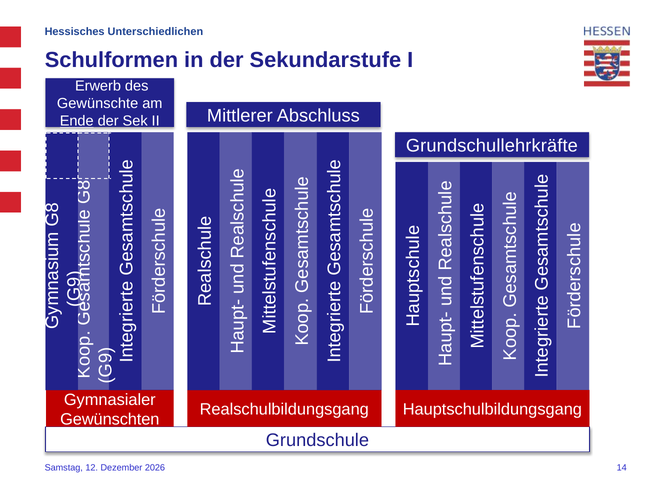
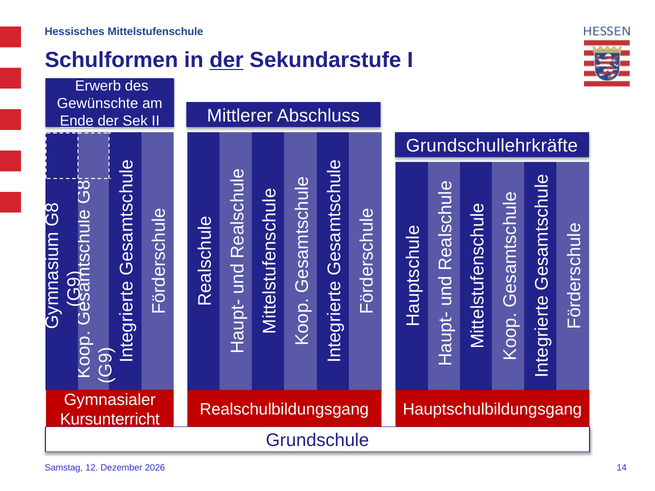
Unterschiedlichen: Unterschiedlichen -> Mittelstufenschule (155, 32)
der underline: none -> present (227, 60)
Gewünschten: Gewünschten -> Kursunterricht (110, 419)
